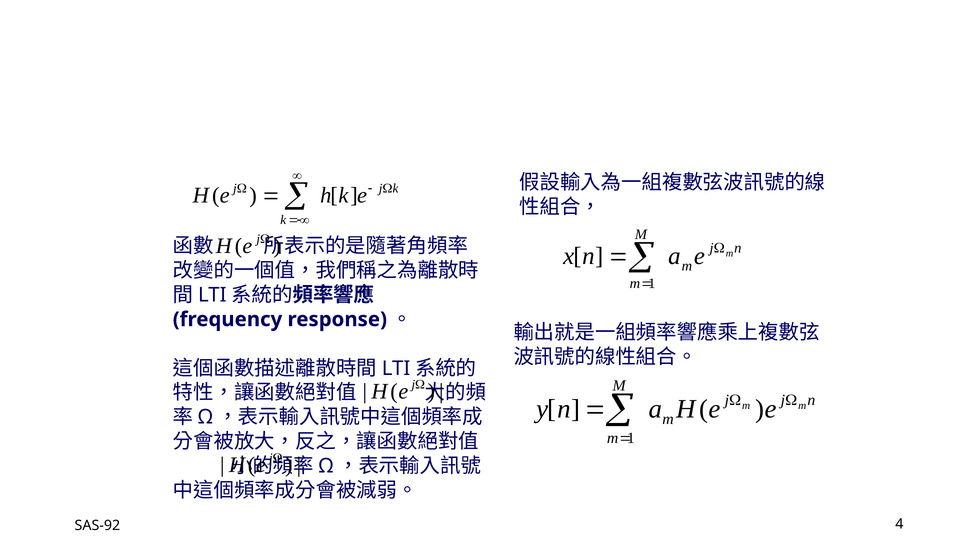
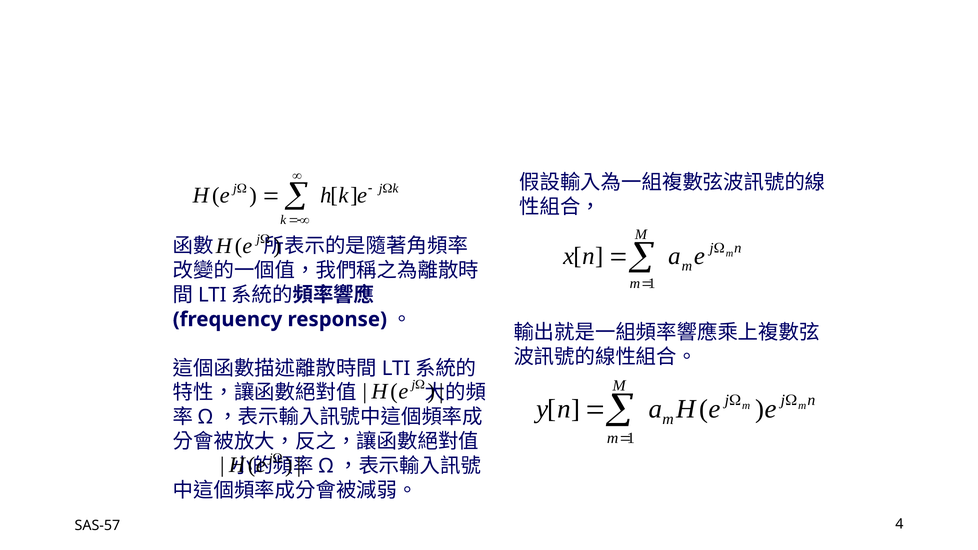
SAS-92: SAS-92 -> SAS-57 (97, 526)
